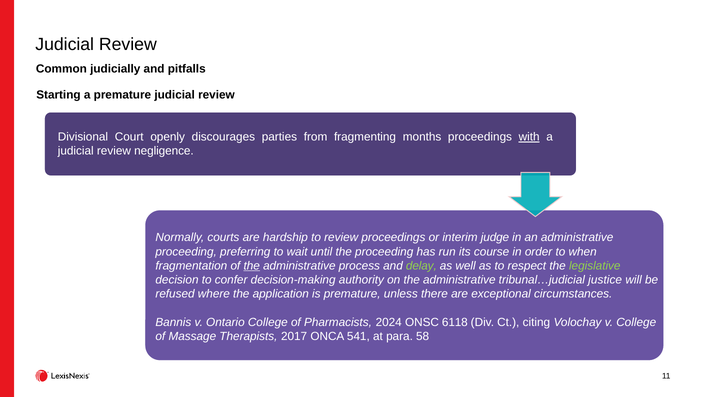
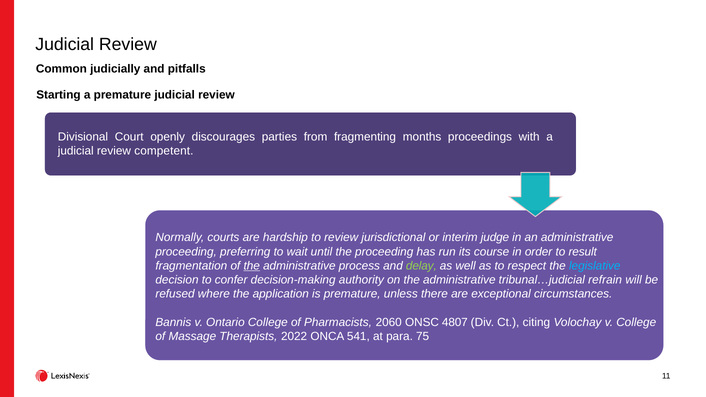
with underline: present -> none (529, 137)
negligence: negligence -> competent (164, 151)
review proceedings: proceedings -> jurisdictional (393, 238)
when: when -> result (583, 252)
legislative colour: light green -> light blue (595, 266)
justice: justice -> refrain (605, 280)
2024: 2024 -> 2060 (389, 323)
6118: 6118 -> 4807 (455, 323)
2017: 2017 -> 2022 (294, 337)
58: 58 -> 75 (423, 337)
